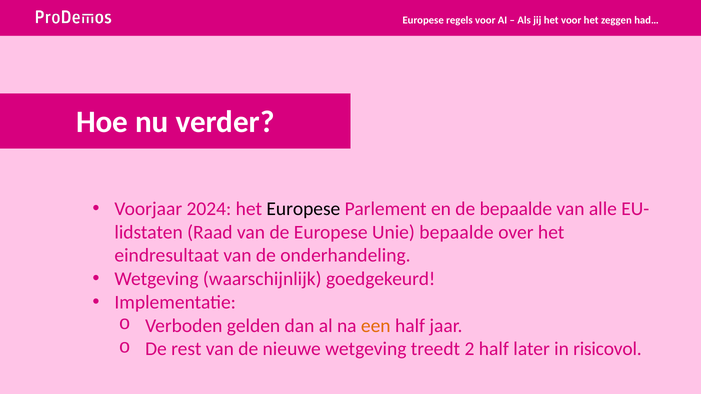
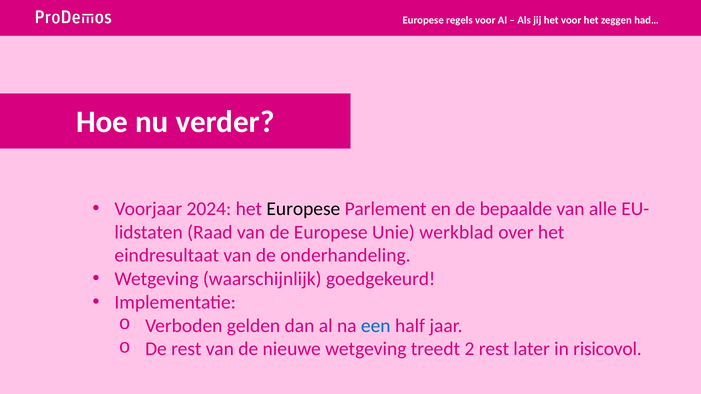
Unie bepaalde: bepaalde -> werkblad (456, 232)
een colour: orange -> blue (376, 326)
2 half: half -> rest (494, 349)
